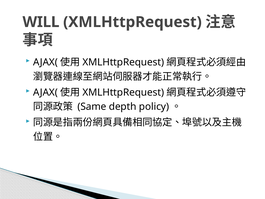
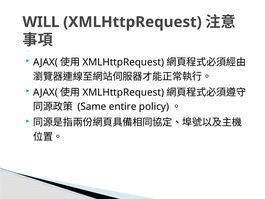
depth: depth -> entire (123, 107)
